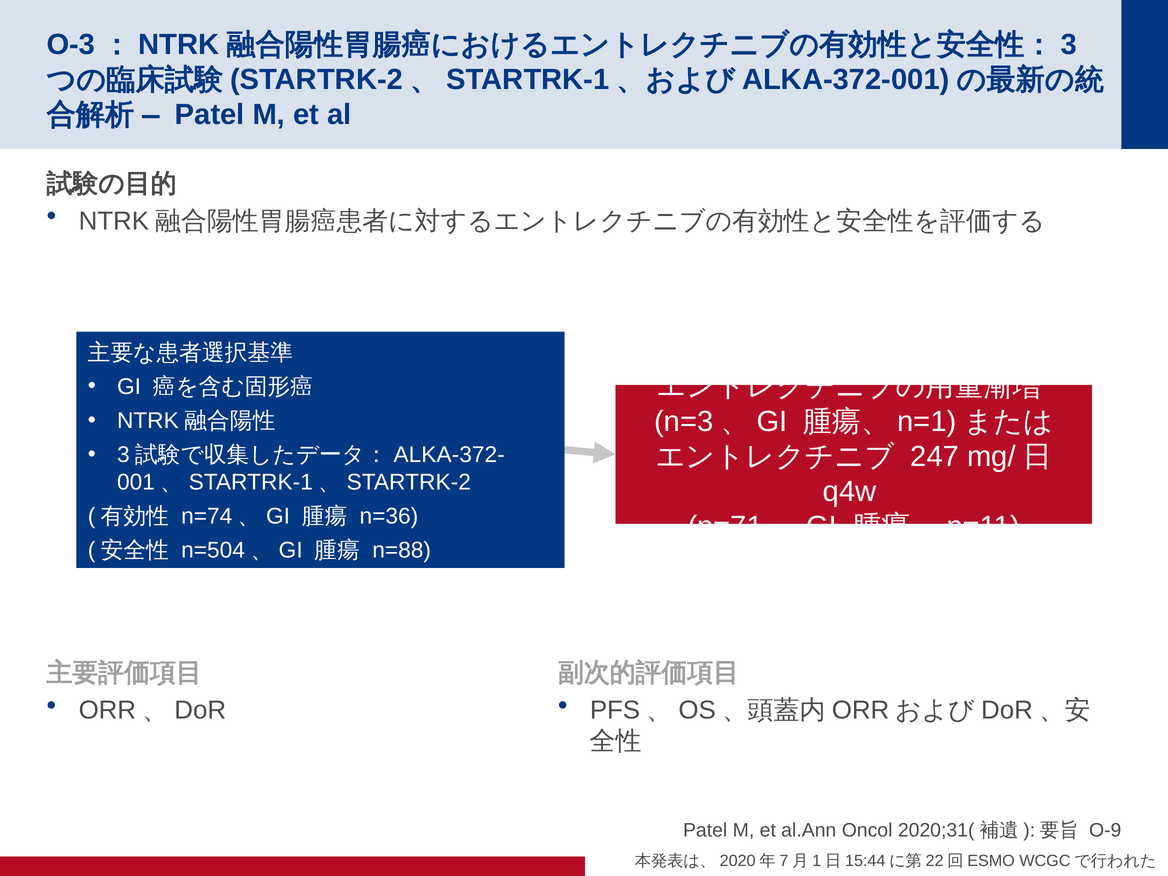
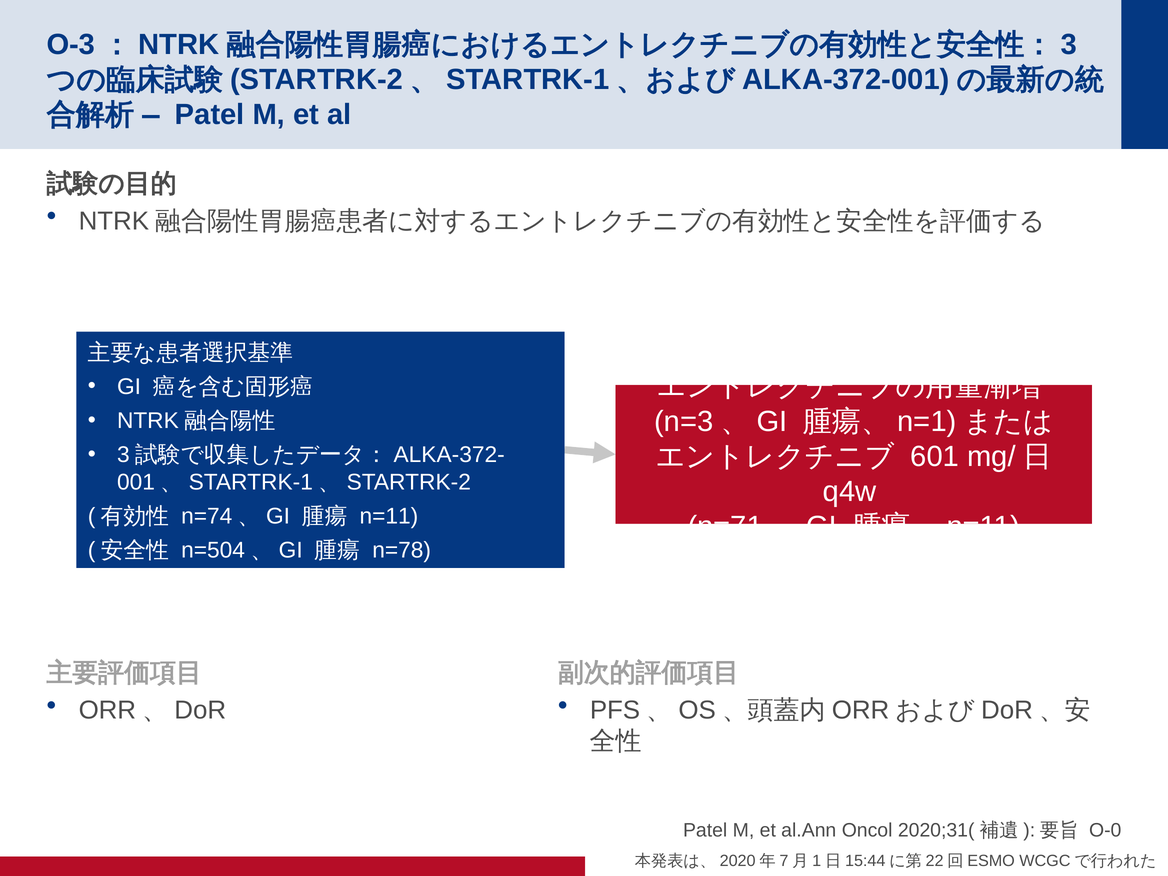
247: 247 -> 601 (935, 456)
n=36: n=36 -> n=11 (389, 516)
n=88: n=88 -> n=78 (402, 550)
O-9: O-9 -> O-0 (1105, 831)
